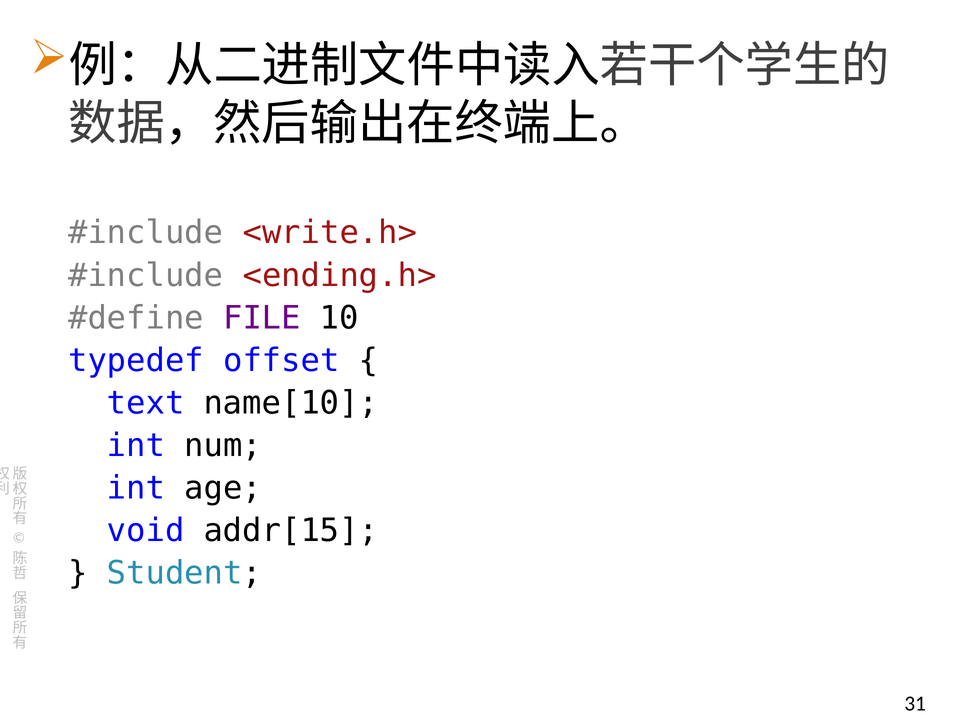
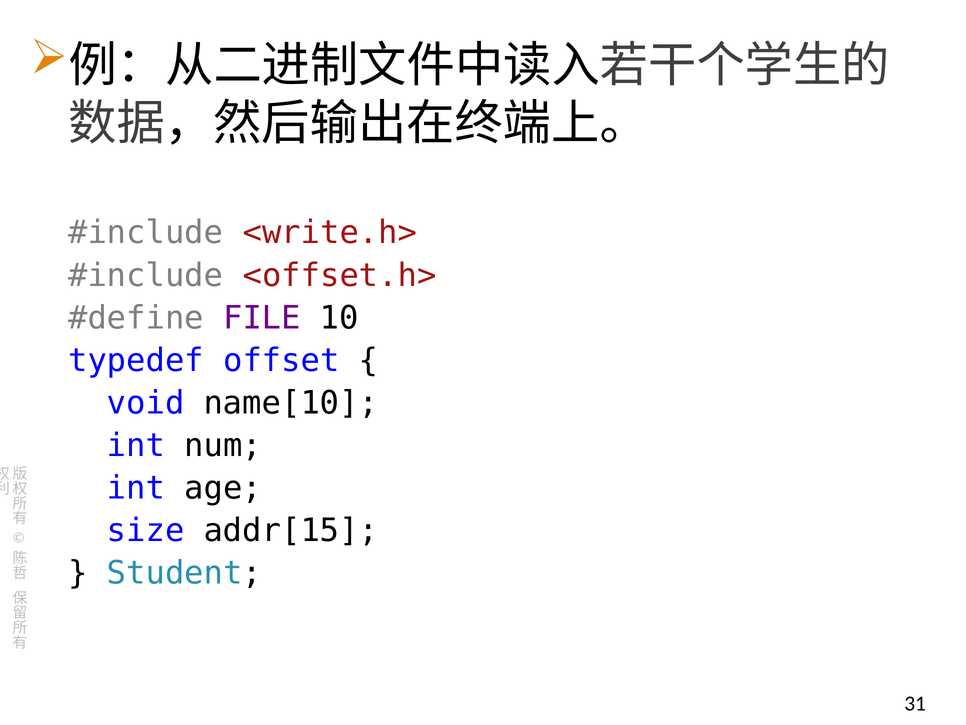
<ending.h>: <ending.h> -> <offset.h> (340, 275)
text: text -> void (146, 403)
void: void -> size (146, 530)
